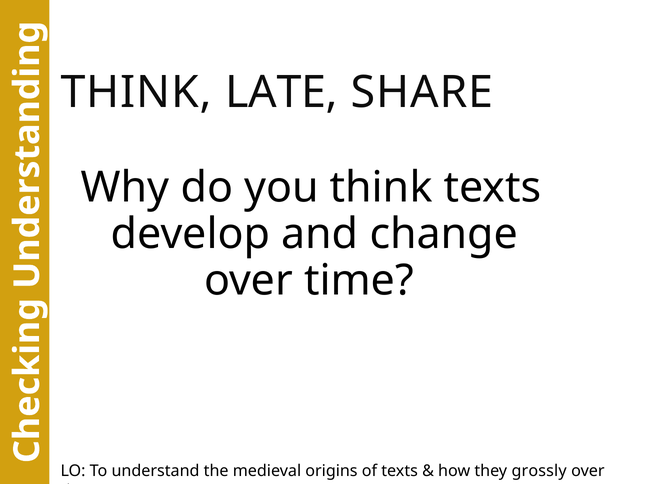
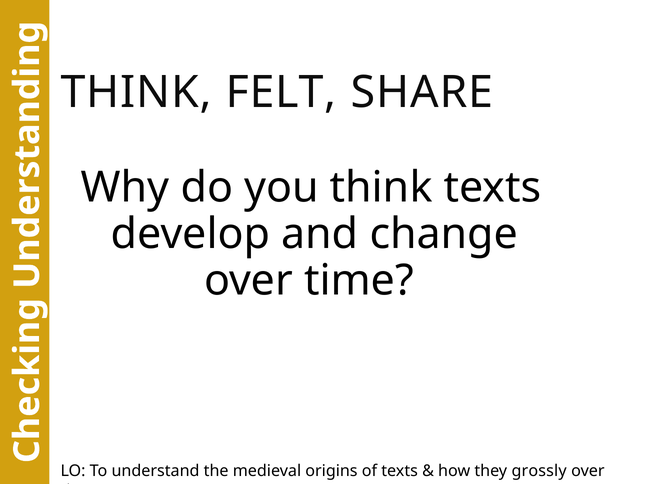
LATE: LATE -> FELT (281, 92)
